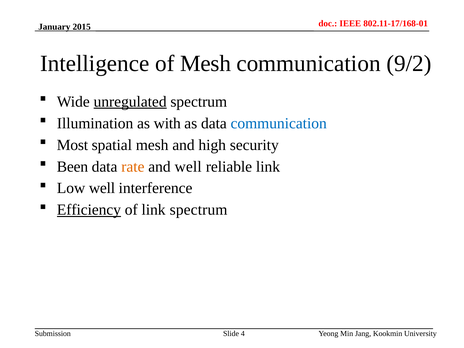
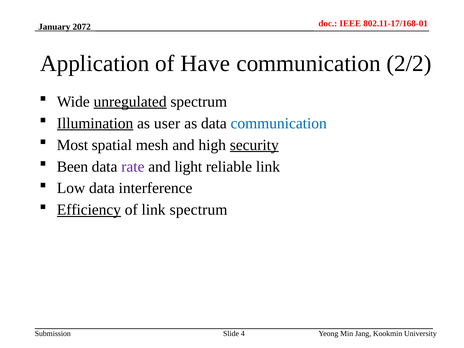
2015: 2015 -> 2072 (82, 27)
Intelligence: Intelligence -> Application (95, 63)
of Mesh: Mesh -> Have (205, 63)
9/2: 9/2 -> 2/2 (409, 63)
Illumination underline: none -> present (95, 123)
with: with -> user (167, 123)
security underline: none -> present (254, 145)
rate colour: orange -> purple (133, 167)
and well: well -> light (188, 167)
Low well: well -> data (102, 188)
